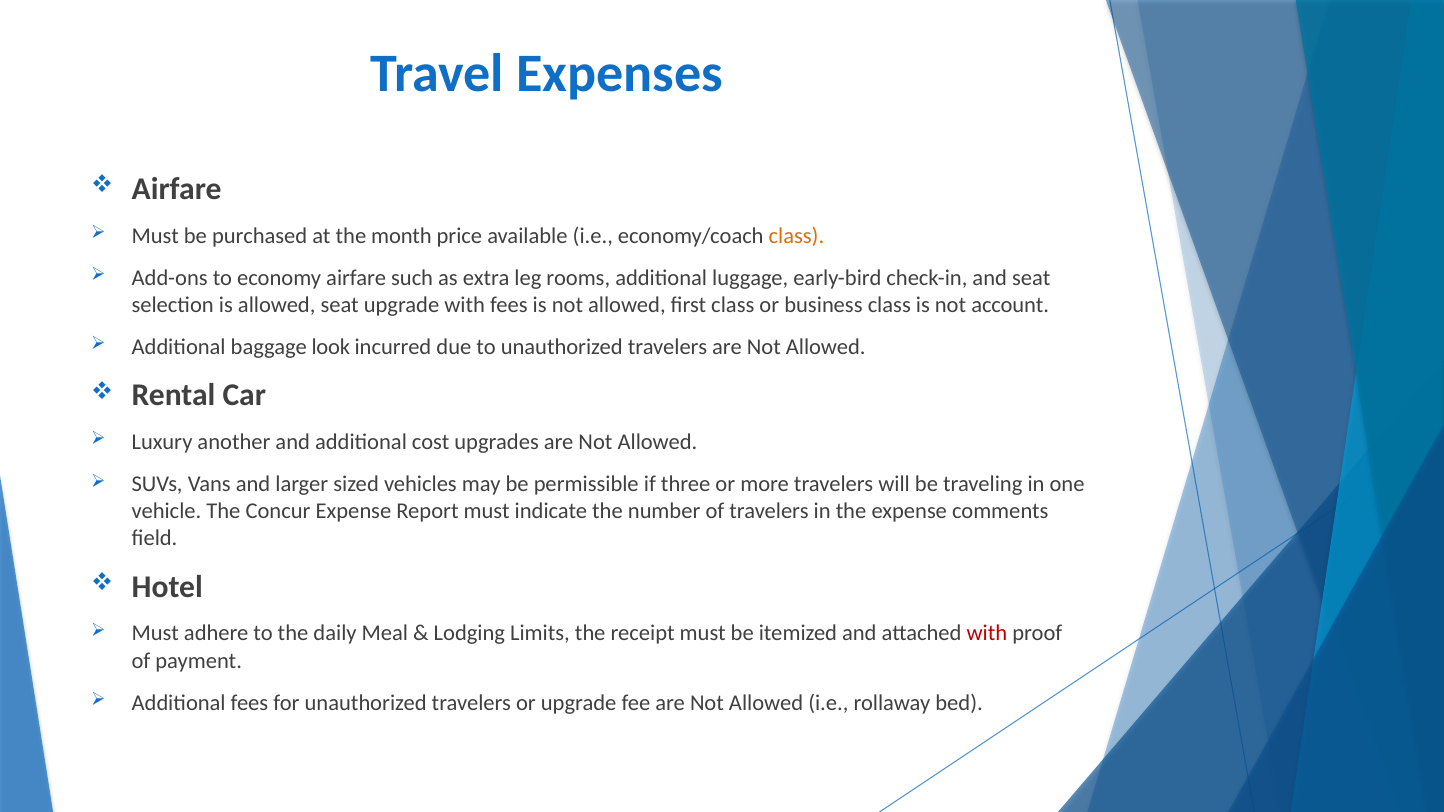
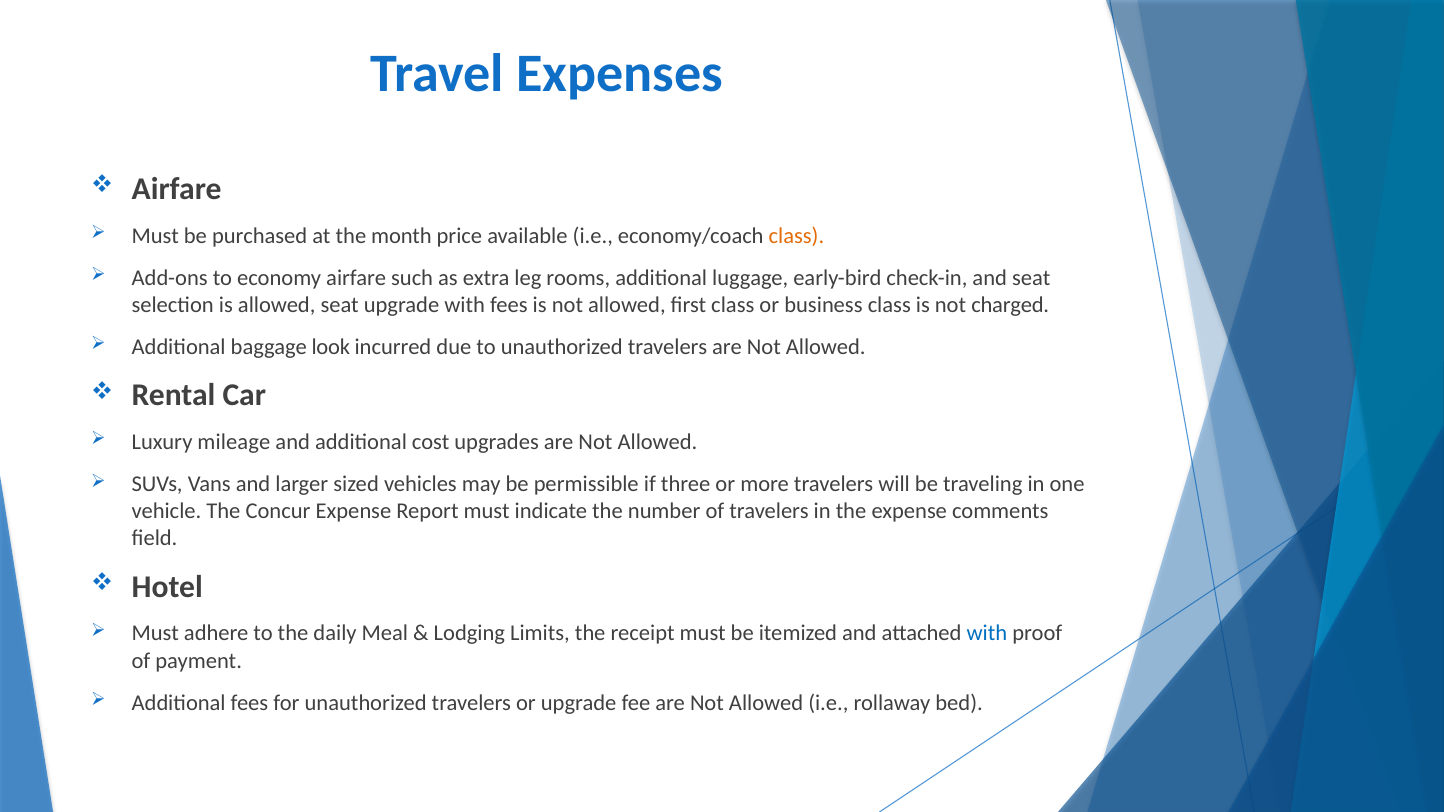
account: account -> charged (1010, 305)
another: another -> mileage (234, 442)
with colour: red -> blue (987, 634)
